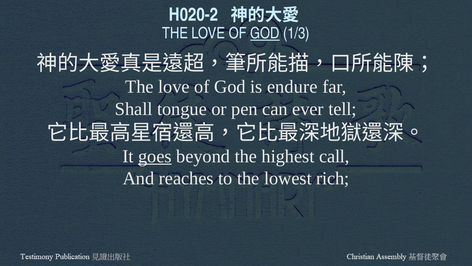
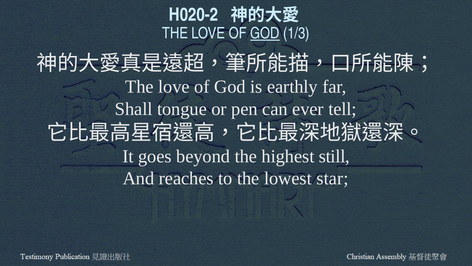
endure: endure -> earthly (292, 87)
goes underline: present -> none (155, 156)
call: call -> still (334, 156)
rich: rich -> star (333, 178)
